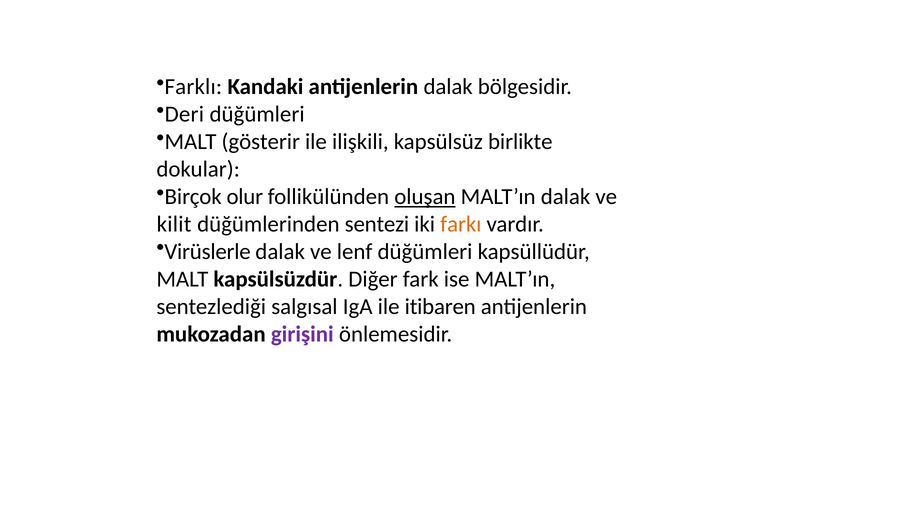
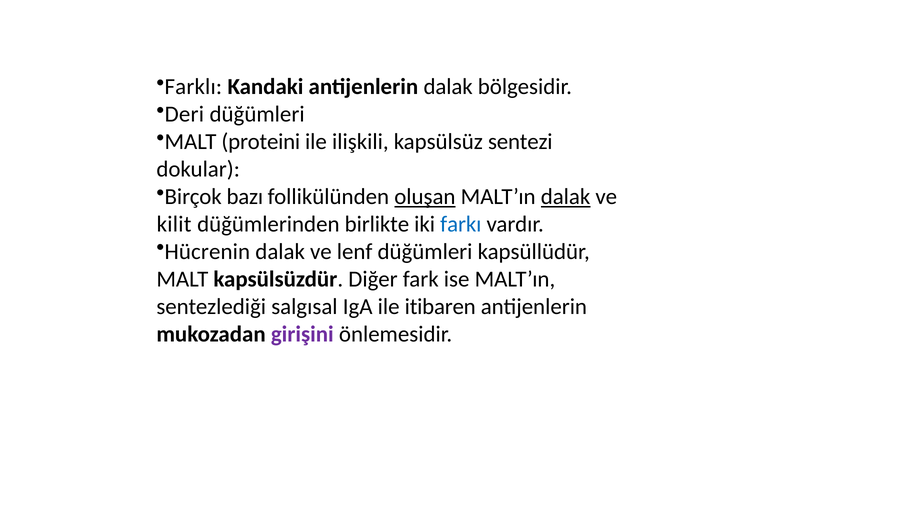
gösterir: gösterir -> proteini (261, 142)
birlikte: birlikte -> sentezi (520, 142)
olur: olur -> bazı (245, 197)
dalak underline: none -> present (566, 197)
sentezi: sentezi -> birlikte (377, 224)
farkı colour: orange -> blue (461, 224)
Virüslerle: Virüslerle -> Hücrenin (207, 252)
